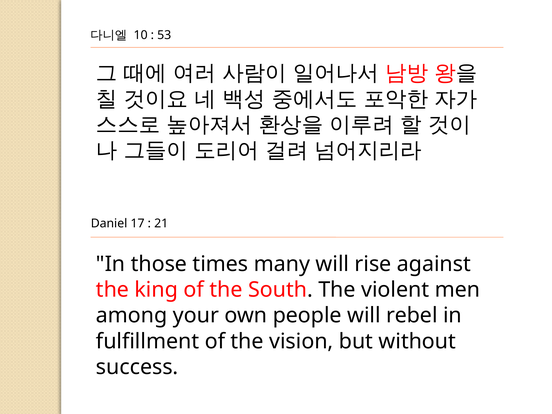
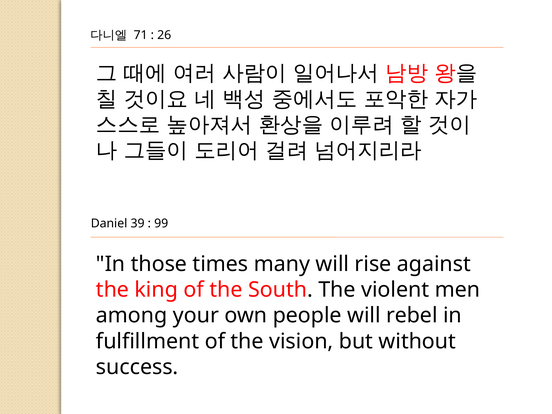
10: 10 -> 71 (141, 35)
53: 53 -> 26 (164, 35)
17: 17 -> 39 (138, 223)
21: 21 -> 99 (161, 223)
